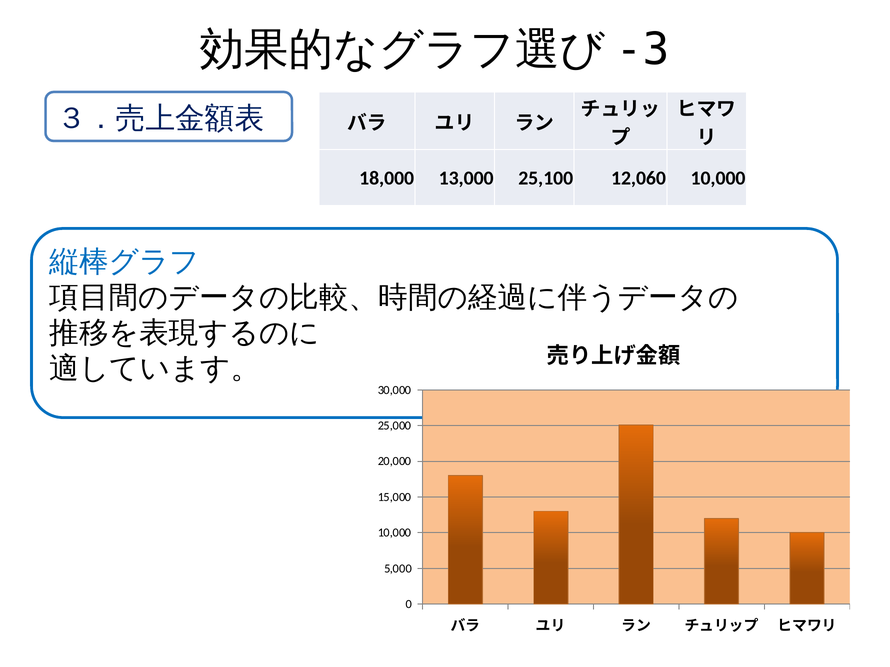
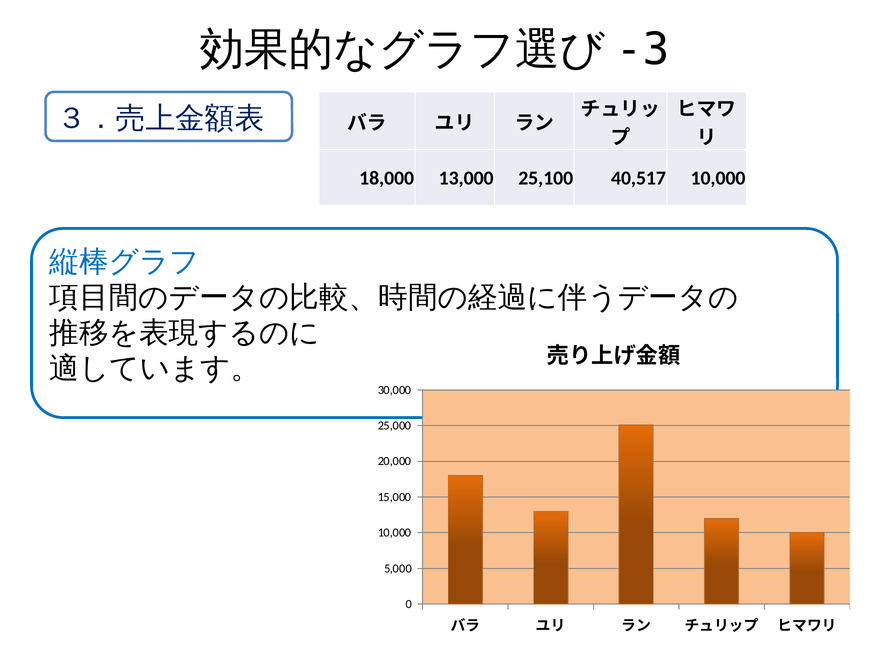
12,060: 12,060 -> 40,517 (639, 178)
